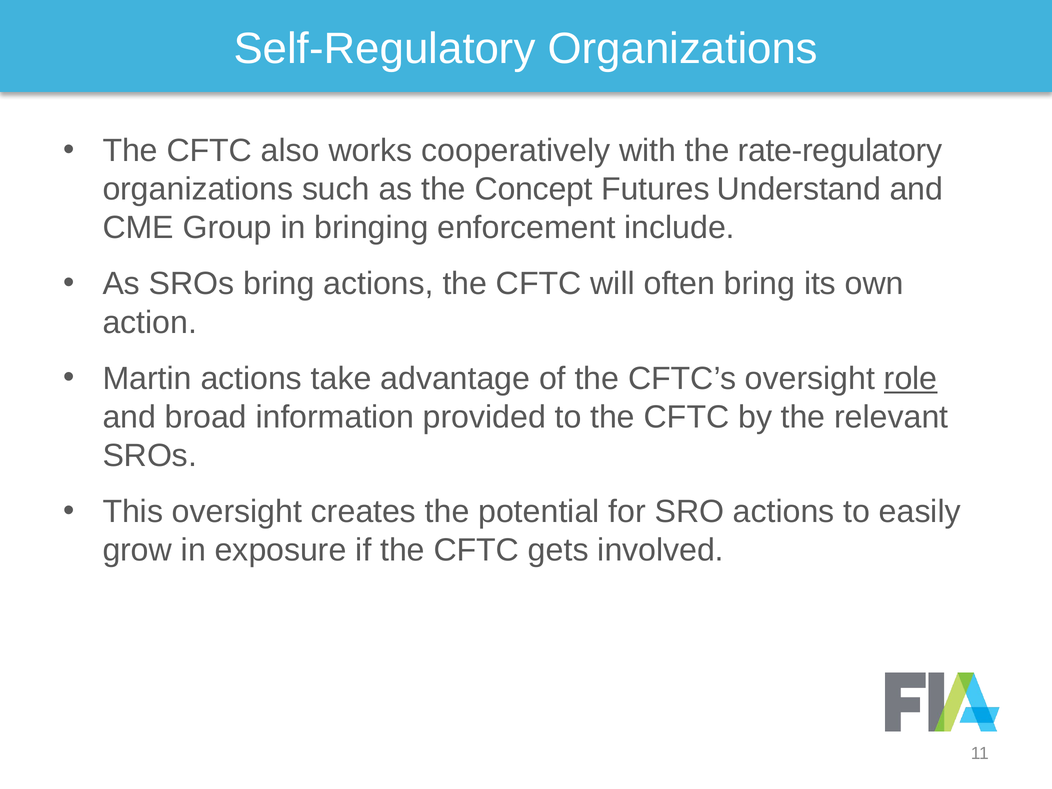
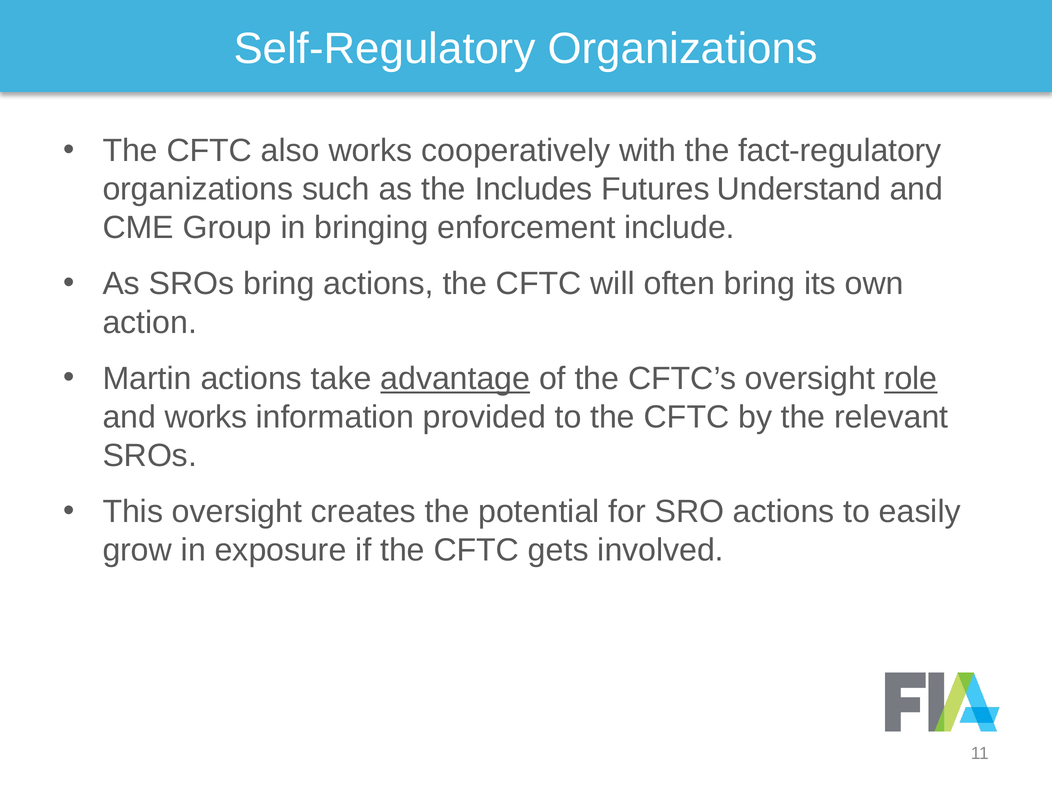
rate-regulatory: rate-regulatory -> fact-regulatory (840, 151)
Concept: Concept -> Includes (534, 189)
advantage underline: none -> present (455, 379)
and broad: broad -> works (206, 417)
